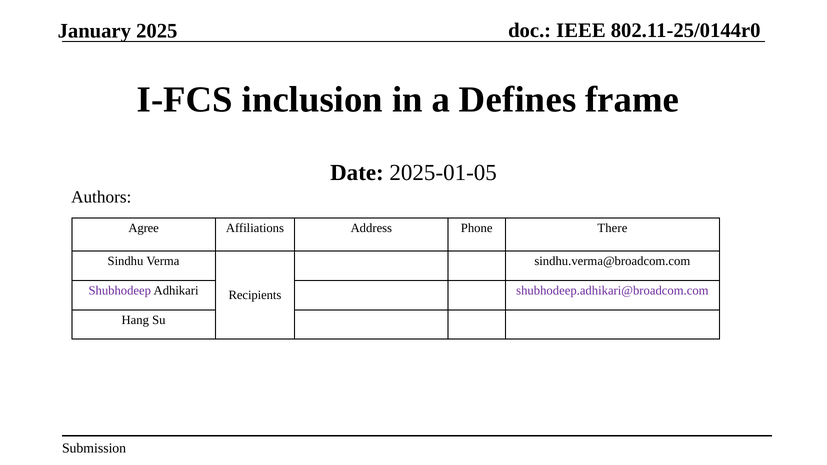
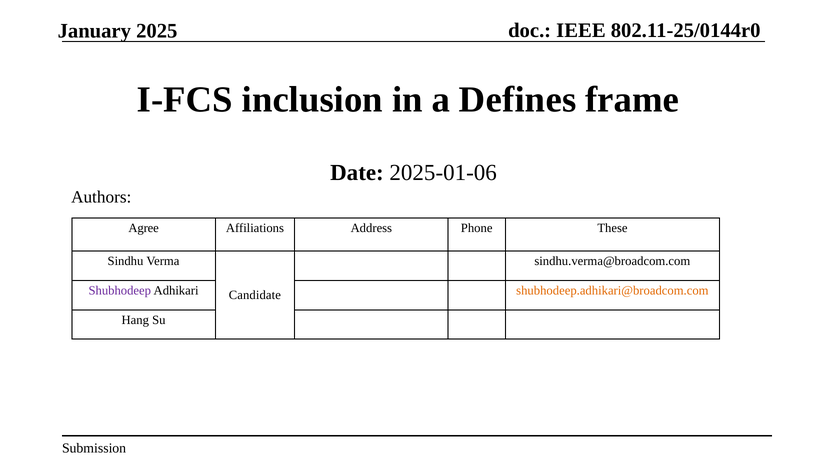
2025-01-05: 2025-01-05 -> 2025-01-06 (443, 173)
There: There -> These (612, 228)
shubhodeep.adhikari@broadcom.com colour: purple -> orange (612, 291)
Recipients: Recipients -> Candidate (255, 295)
